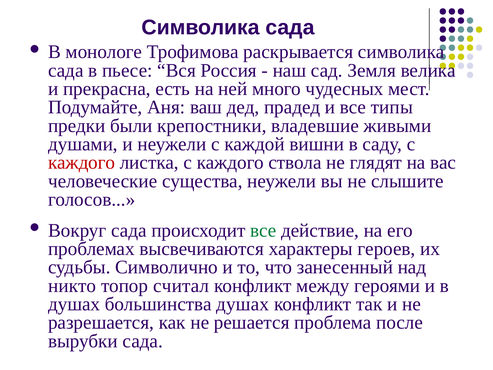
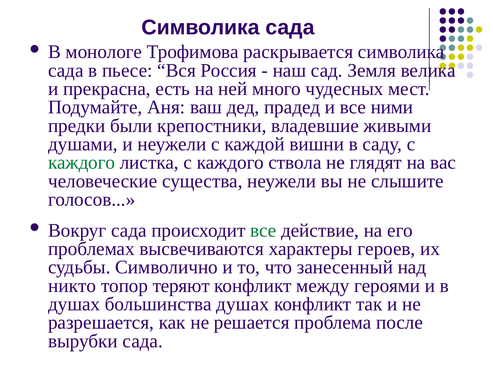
типы: типы -> ними (392, 107)
каждого colour: red -> green (82, 162)
считал: считал -> теряют (181, 286)
